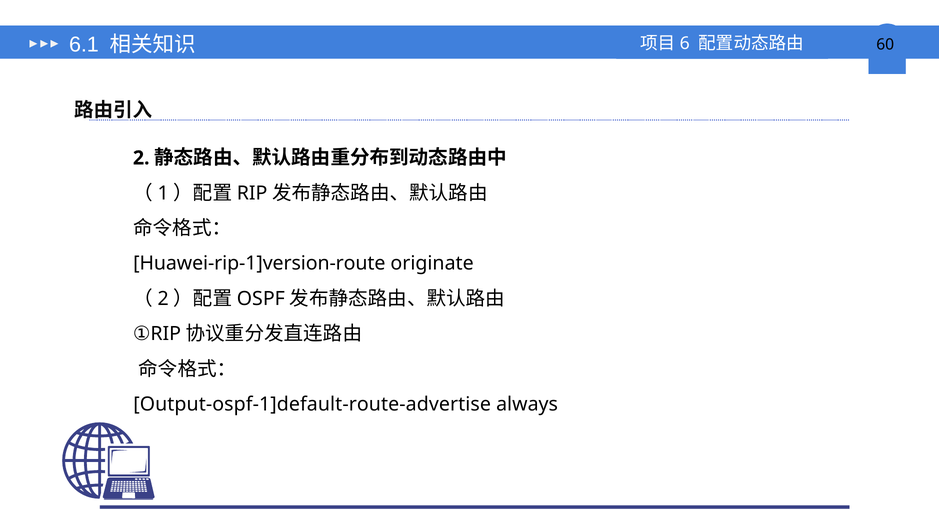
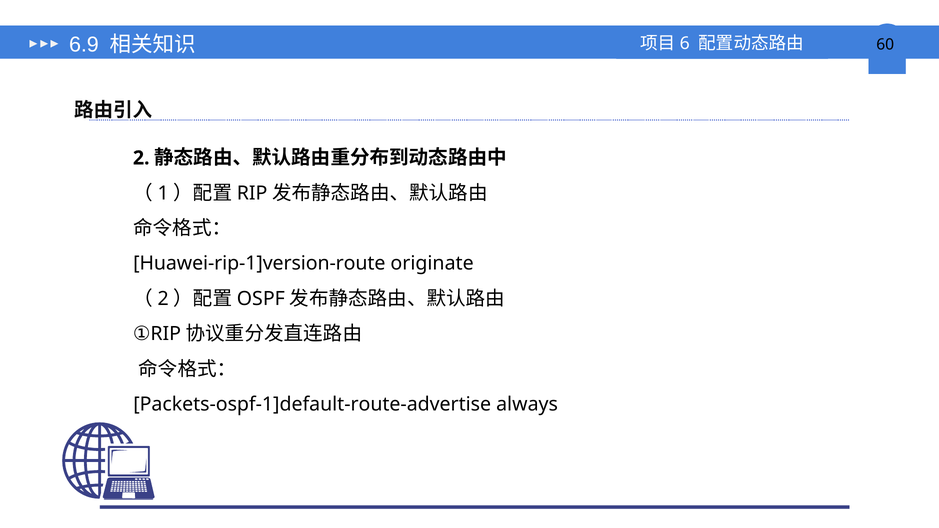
6.1: 6.1 -> 6.9 (84, 45)
Output-ospf-1]default-route-advertise: Output-ospf-1]default-route-advertise -> Packets-ospf-1]default-route-advertise (312, 404)
